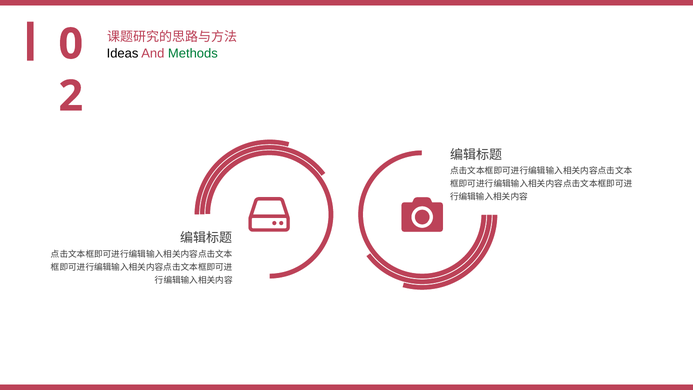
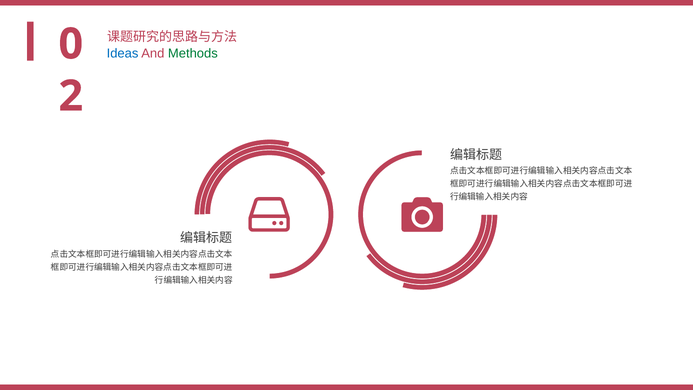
Ideas colour: black -> blue (123, 54)
